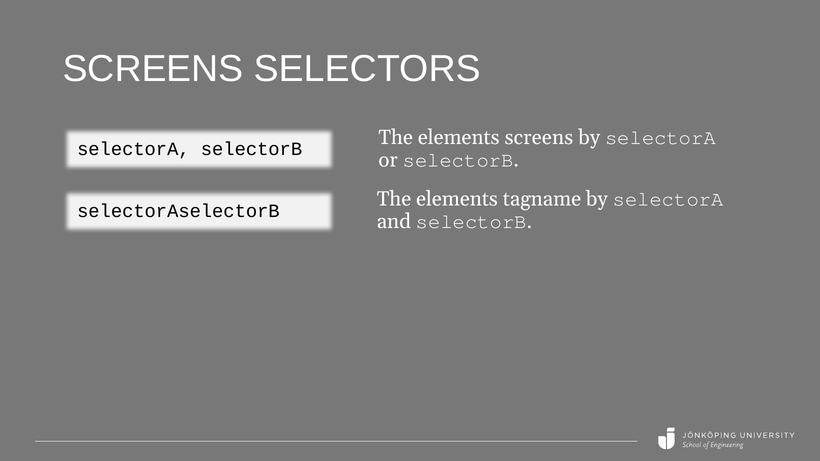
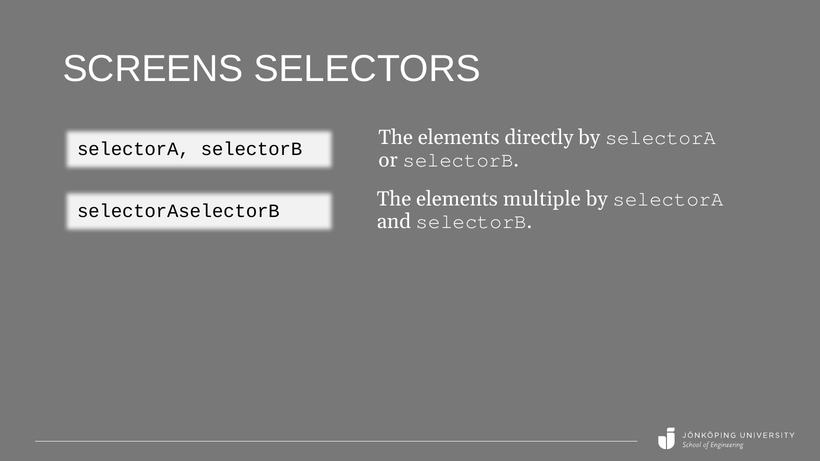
elements screens: screens -> directly (539, 138)
tagname: tagname -> multiple (542, 199)
